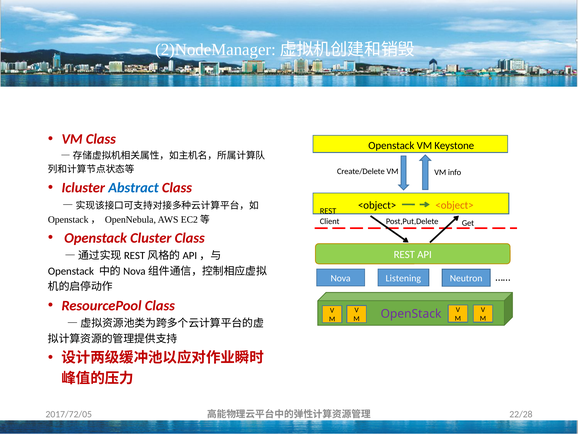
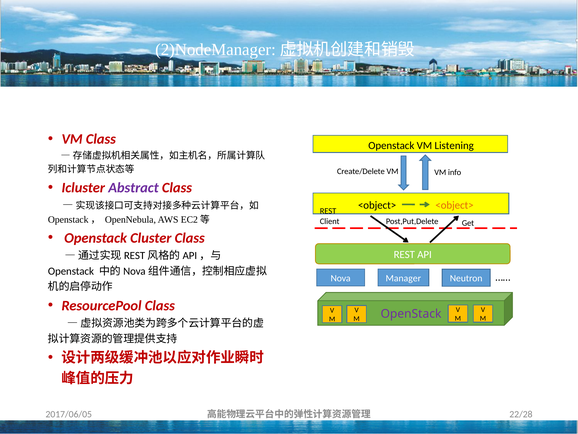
Keystone: Keystone -> Listening (454, 145)
Abstract colour: blue -> purple (133, 187)
Listening: Listening -> Manager (403, 278)
2017/72/05: 2017/72/05 -> 2017/06/05 (69, 414)
